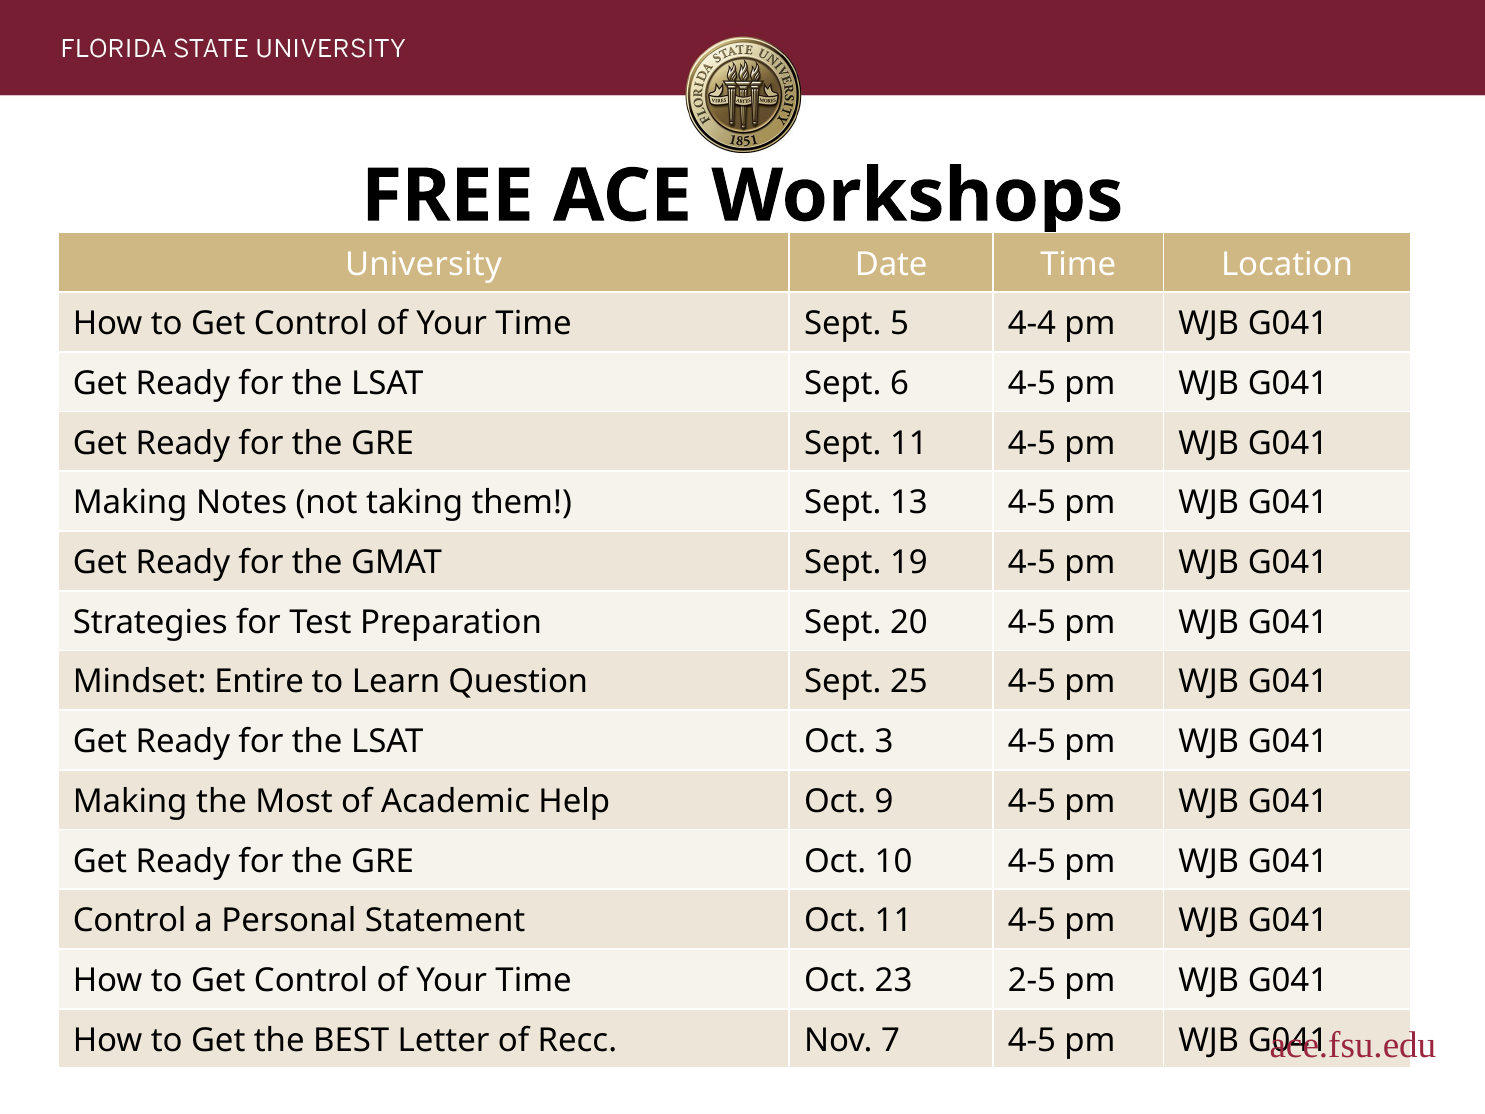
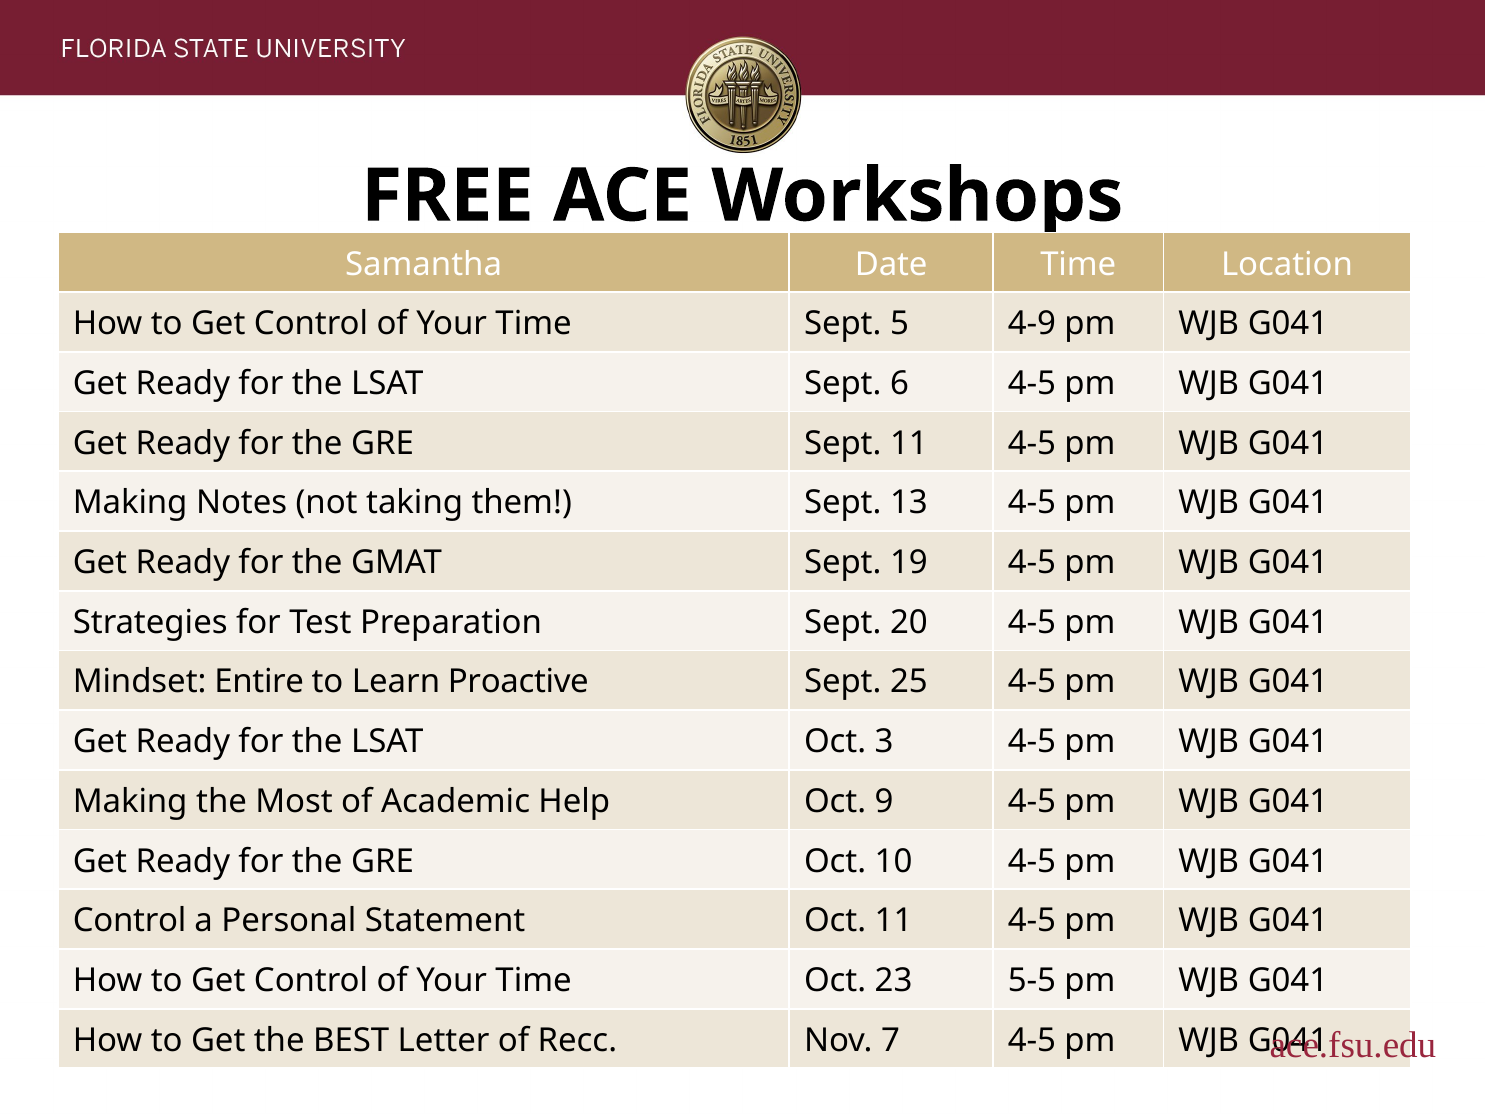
University: University -> Samantha (424, 264)
4-4: 4-4 -> 4-9 (1032, 324)
Question: Question -> Proactive (518, 682)
2-5: 2-5 -> 5-5 (1032, 980)
